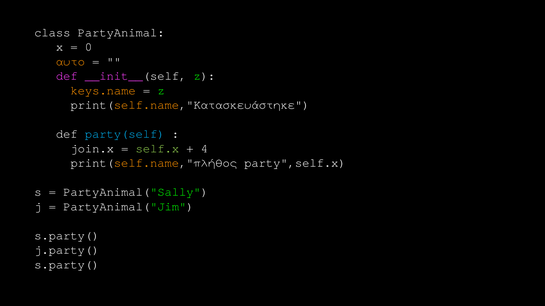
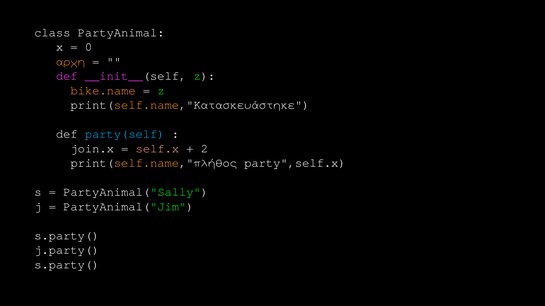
αυτό: αυτό -> αρχή (70, 62)
keys.name: keys.name -> bike.name (103, 91)
self.x colour: light green -> pink (157, 149)
4: 4 -> 2 (204, 149)
